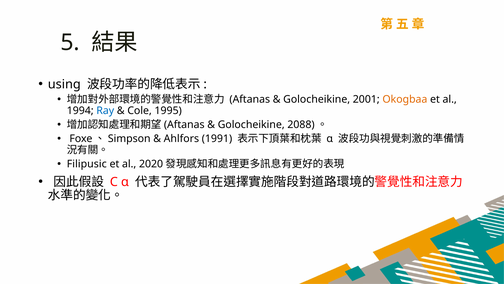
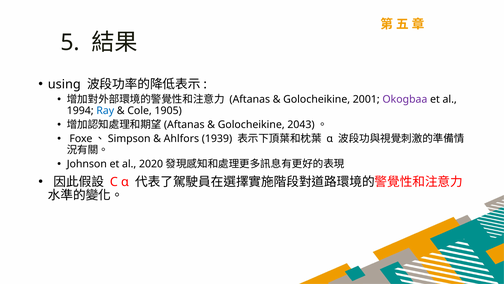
Okogbaa colour: orange -> purple (405, 99)
1995: 1995 -> 1905 (168, 111)
2088: 2088 -> 2043 (301, 125)
1991: 1991 -> 1939 (217, 139)
Filipusic: Filipusic -> Johnson (87, 164)
